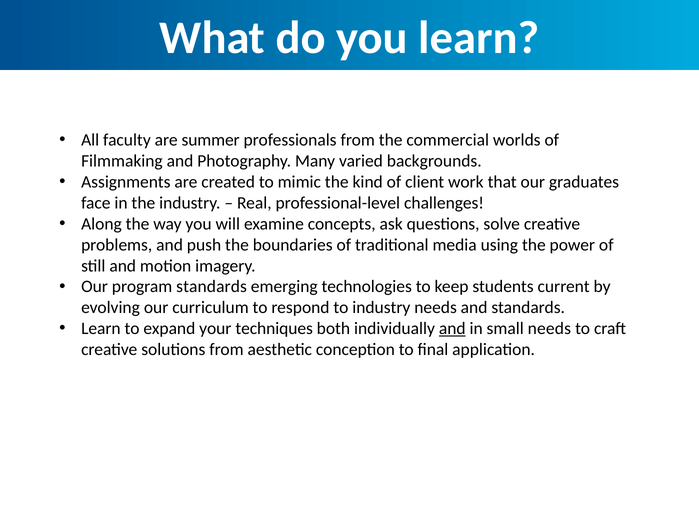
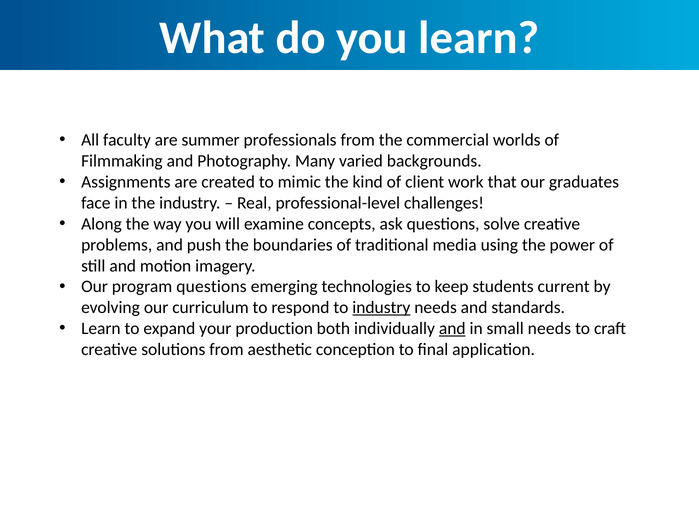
program standards: standards -> questions (212, 287)
industry underline: none -> present (381, 308)
techniques: techniques -> production (274, 329)
